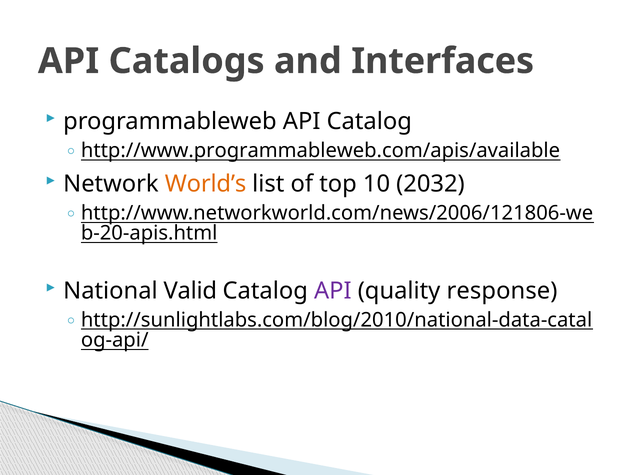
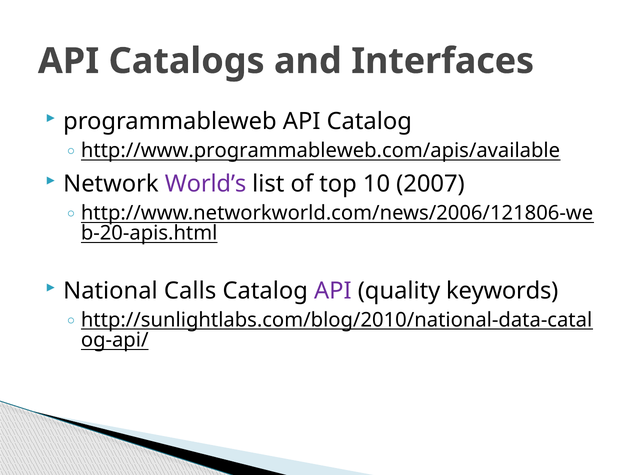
World’s colour: orange -> purple (206, 184)
2032: 2032 -> 2007 (430, 184)
Valid: Valid -> Calls (190, 291)
response: response -> keywords (502, 291)
